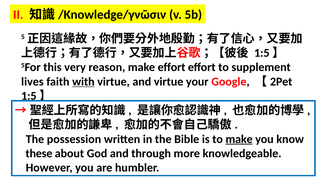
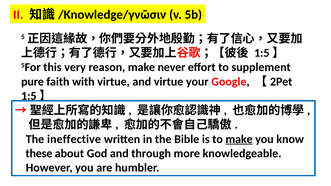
make effort: effort -> never (172, 67)
lives: lives -> pure (33, 82)
with underline: present -> none (83, 82)
possession: possession -> ineffective (74, 139)
